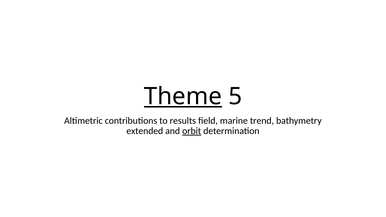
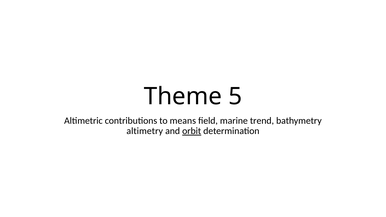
Theme underline: present -> none (183, 96)
results: results -> means (183, 121)
extended: extended -> altimetry (145, 131)
